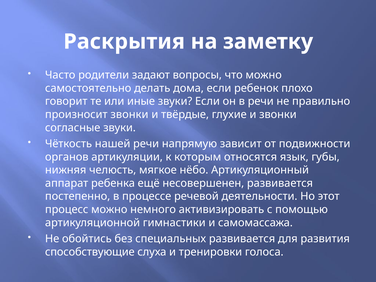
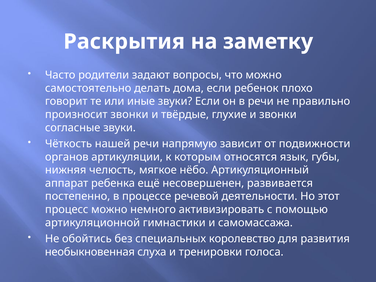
специальных развивается: развивается -> королевство (242, 239)
способствующие: способствующие -> необыкновенная (90, 252)
